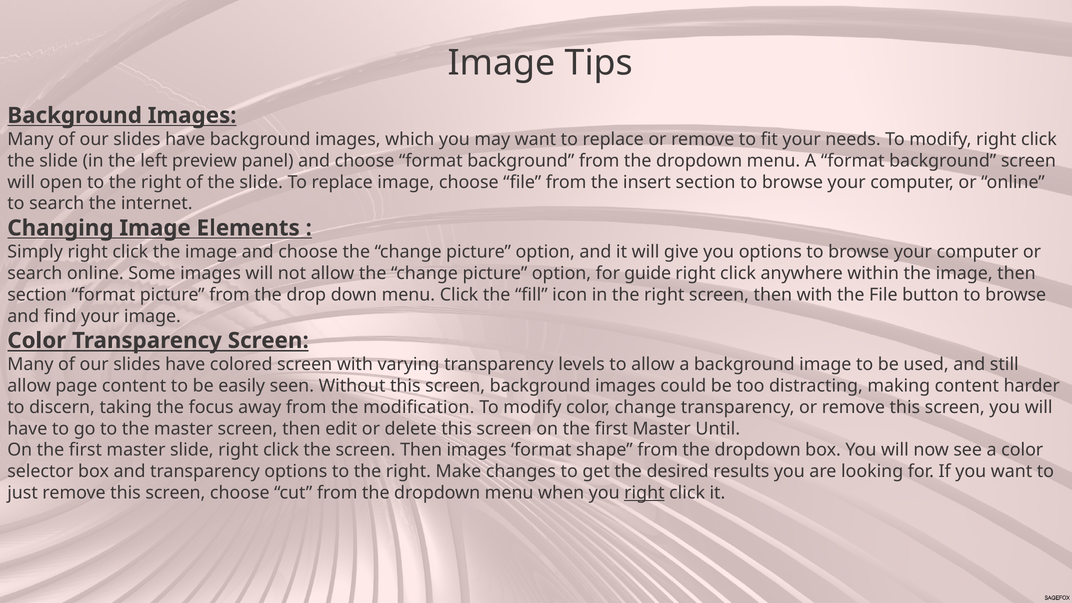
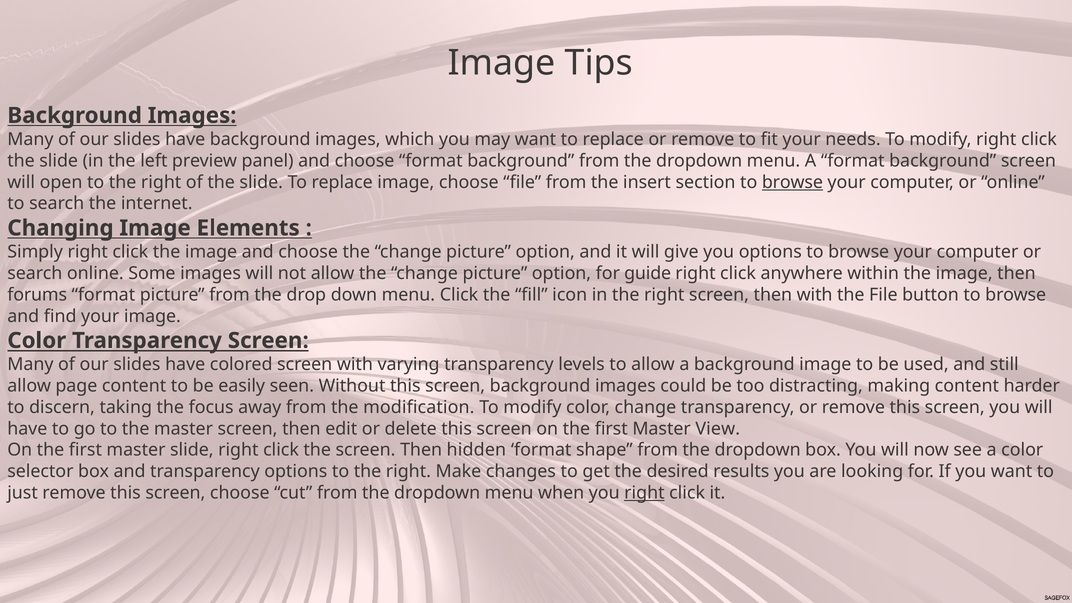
browse underline: none -> present (792, 182)
section: section -> forums (37, 295)
Until: Until -> View (718, 429)
Then images: images -> hidden (476, 450)
